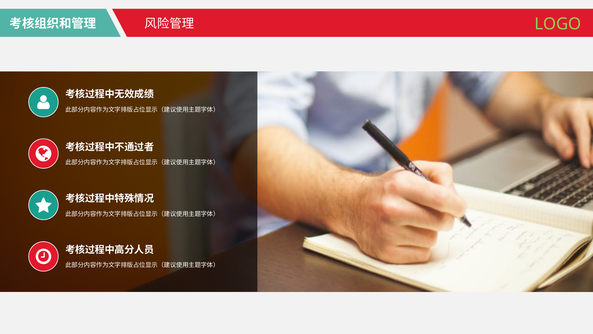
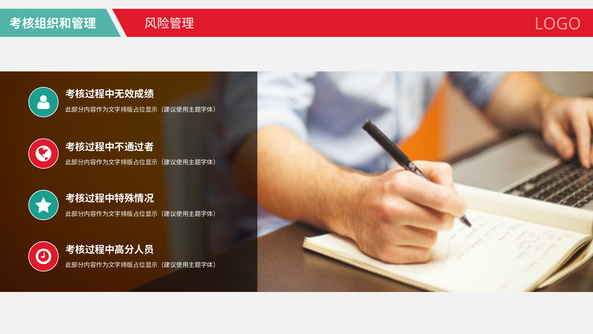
LOGO colour: light green -> pink (558, 24)
